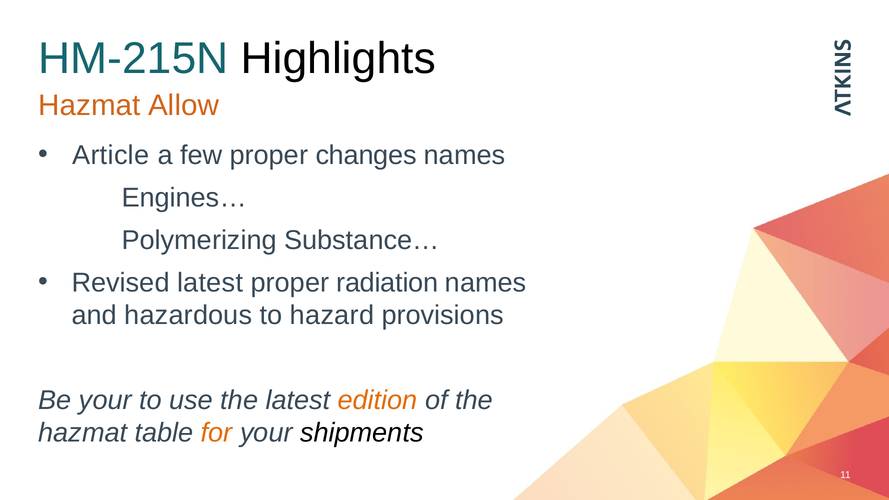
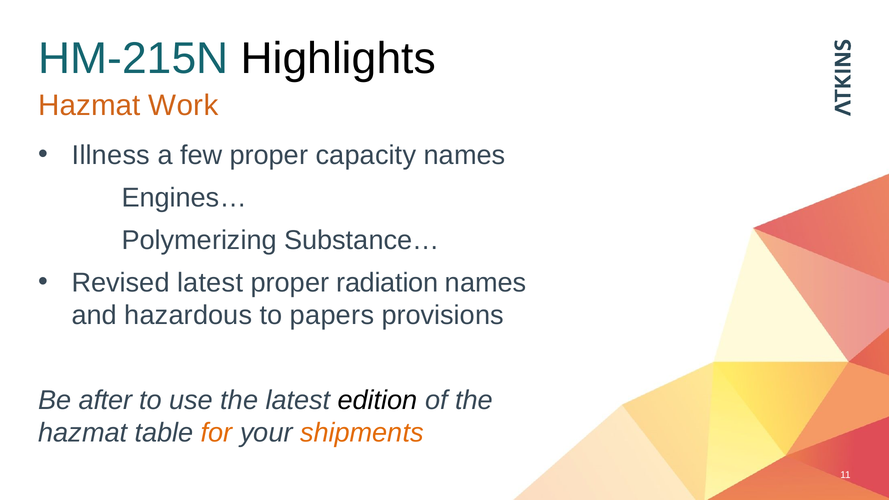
Allow: Allow -> Work (183, 105)
Article: Article -> Illness (111, 155)
changes: changes -> capacity (366, 155)
hazard: hazard -> papers (332, 315)
Be your: your -> after (105, 400)
edition colour: orange -> black (378, 400)
shipments colour: black -> orange (362, 433)
